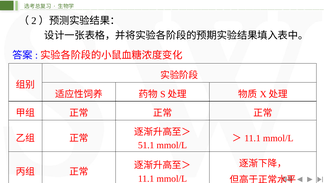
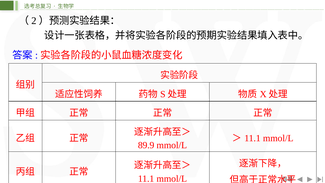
51.1: 51.1 -> 89.9 (146, 145)
